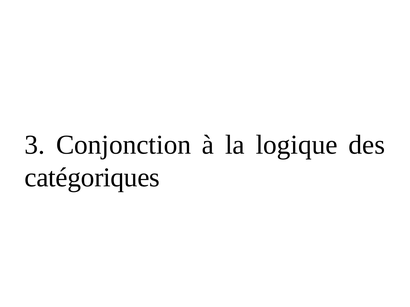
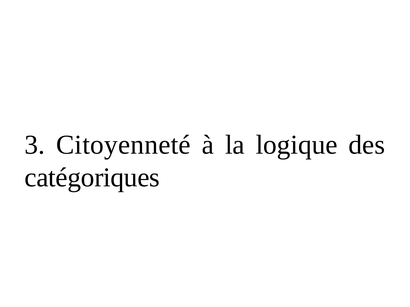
Conjonction: Conjonction -> Citoyenneté (123, 145)
